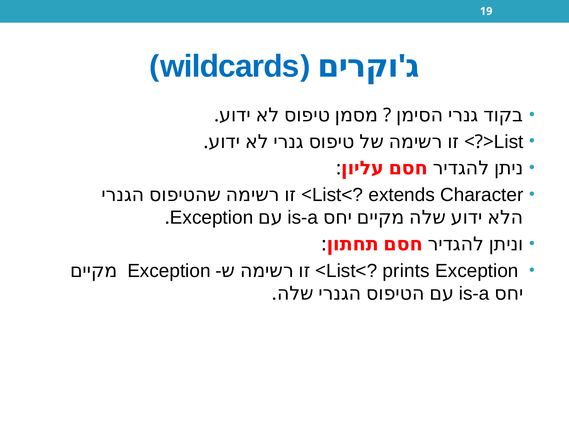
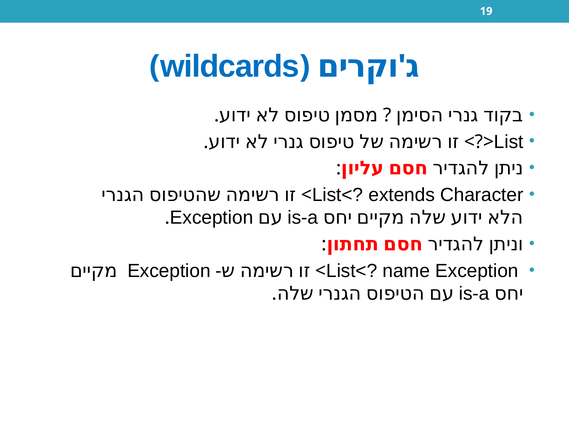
prints: prints -> name (406, 271)
